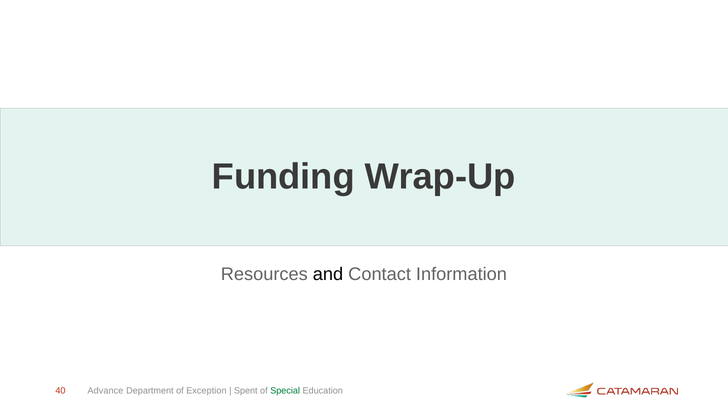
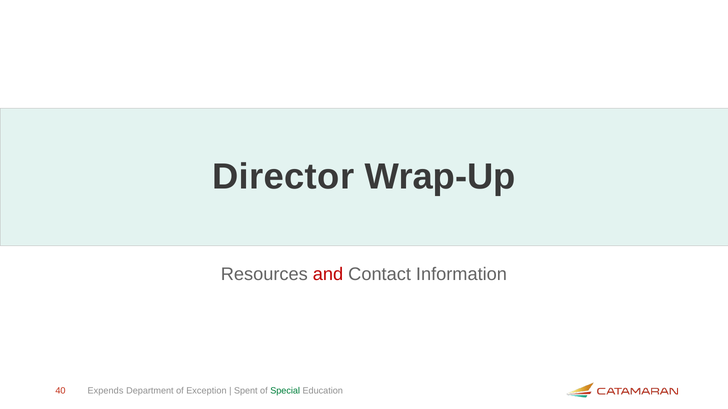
Funding: Funding -> Director (283, 177)
and colour: black -> red (328, 275)
Advance: Advance -> Expends (105, 391)
